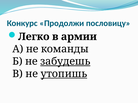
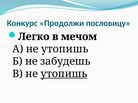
армии: армии -> мечом (79, 37)
А не команды: команды -> утопишь (65, 49)
забудешь underline: present -> none (65, 62)
